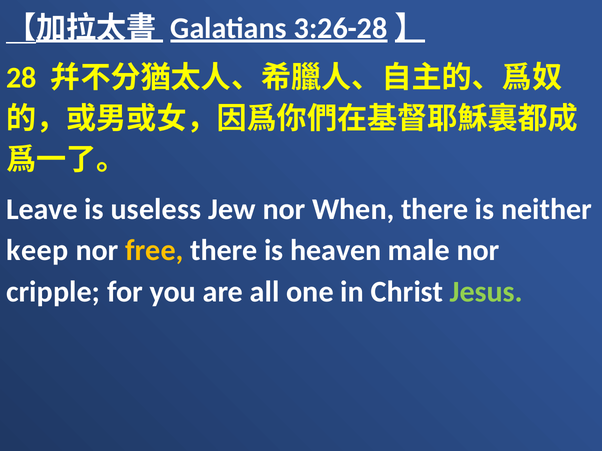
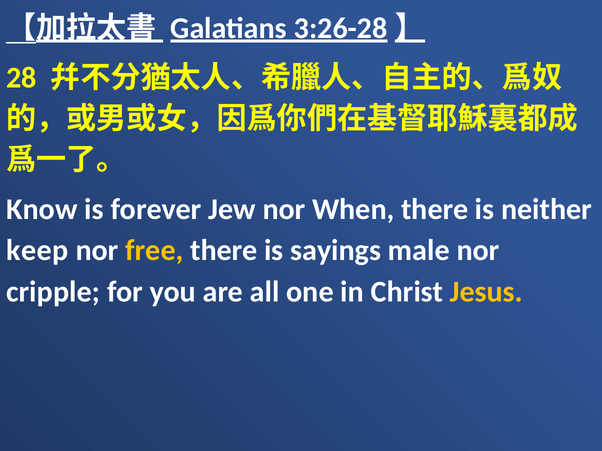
Leave: Leave -> Know (42, 210)
useless: useless -> forever (156, 210)
heaven: heaven -> sayings (336, 251)
Jesus colour: light green -> yellow (486, 292)
